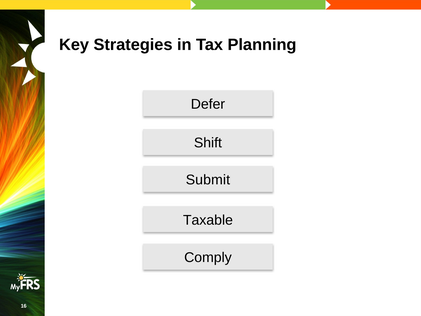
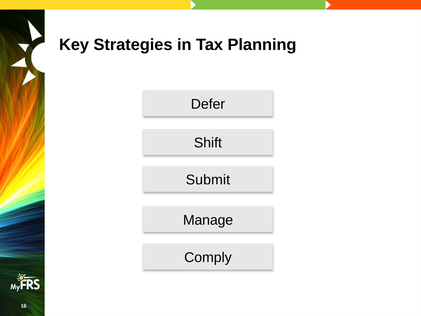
Taxable: Taxable -> Manage (208, 220)
